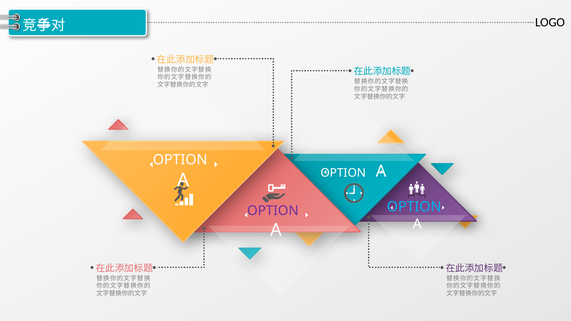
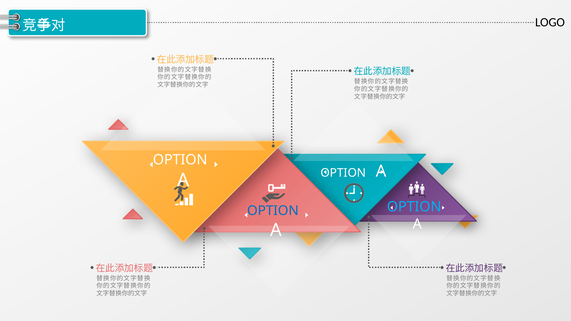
OPTION colour: purple -> blue (273, 211)
